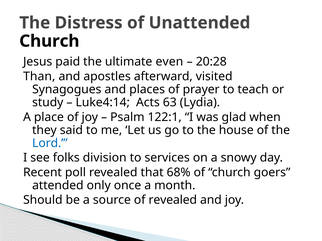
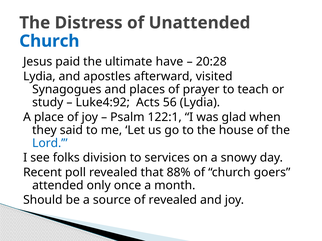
Church colour: black -> blue (49, 41)
even: even -> have (169, 62)
Than: Than -> Lydia (39, 77)
Luke4:14: Luke4:14 -> Luke4:92 (103, 103)
63: 63 -> 56 (170, 103)
68%: 68% -> 88% (179, 173)
